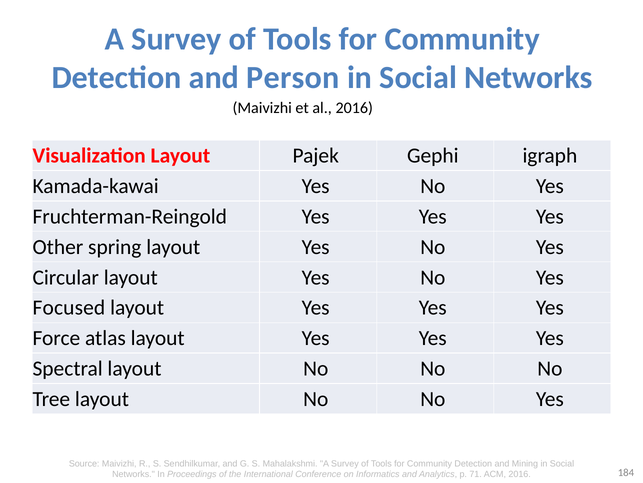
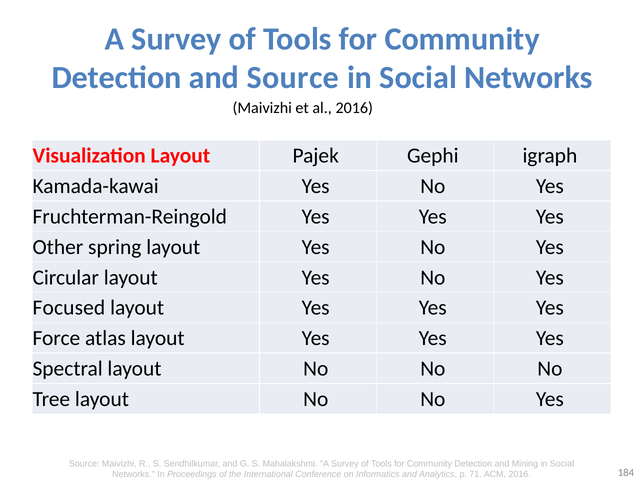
and Person: Person -> Source (293, 78)
